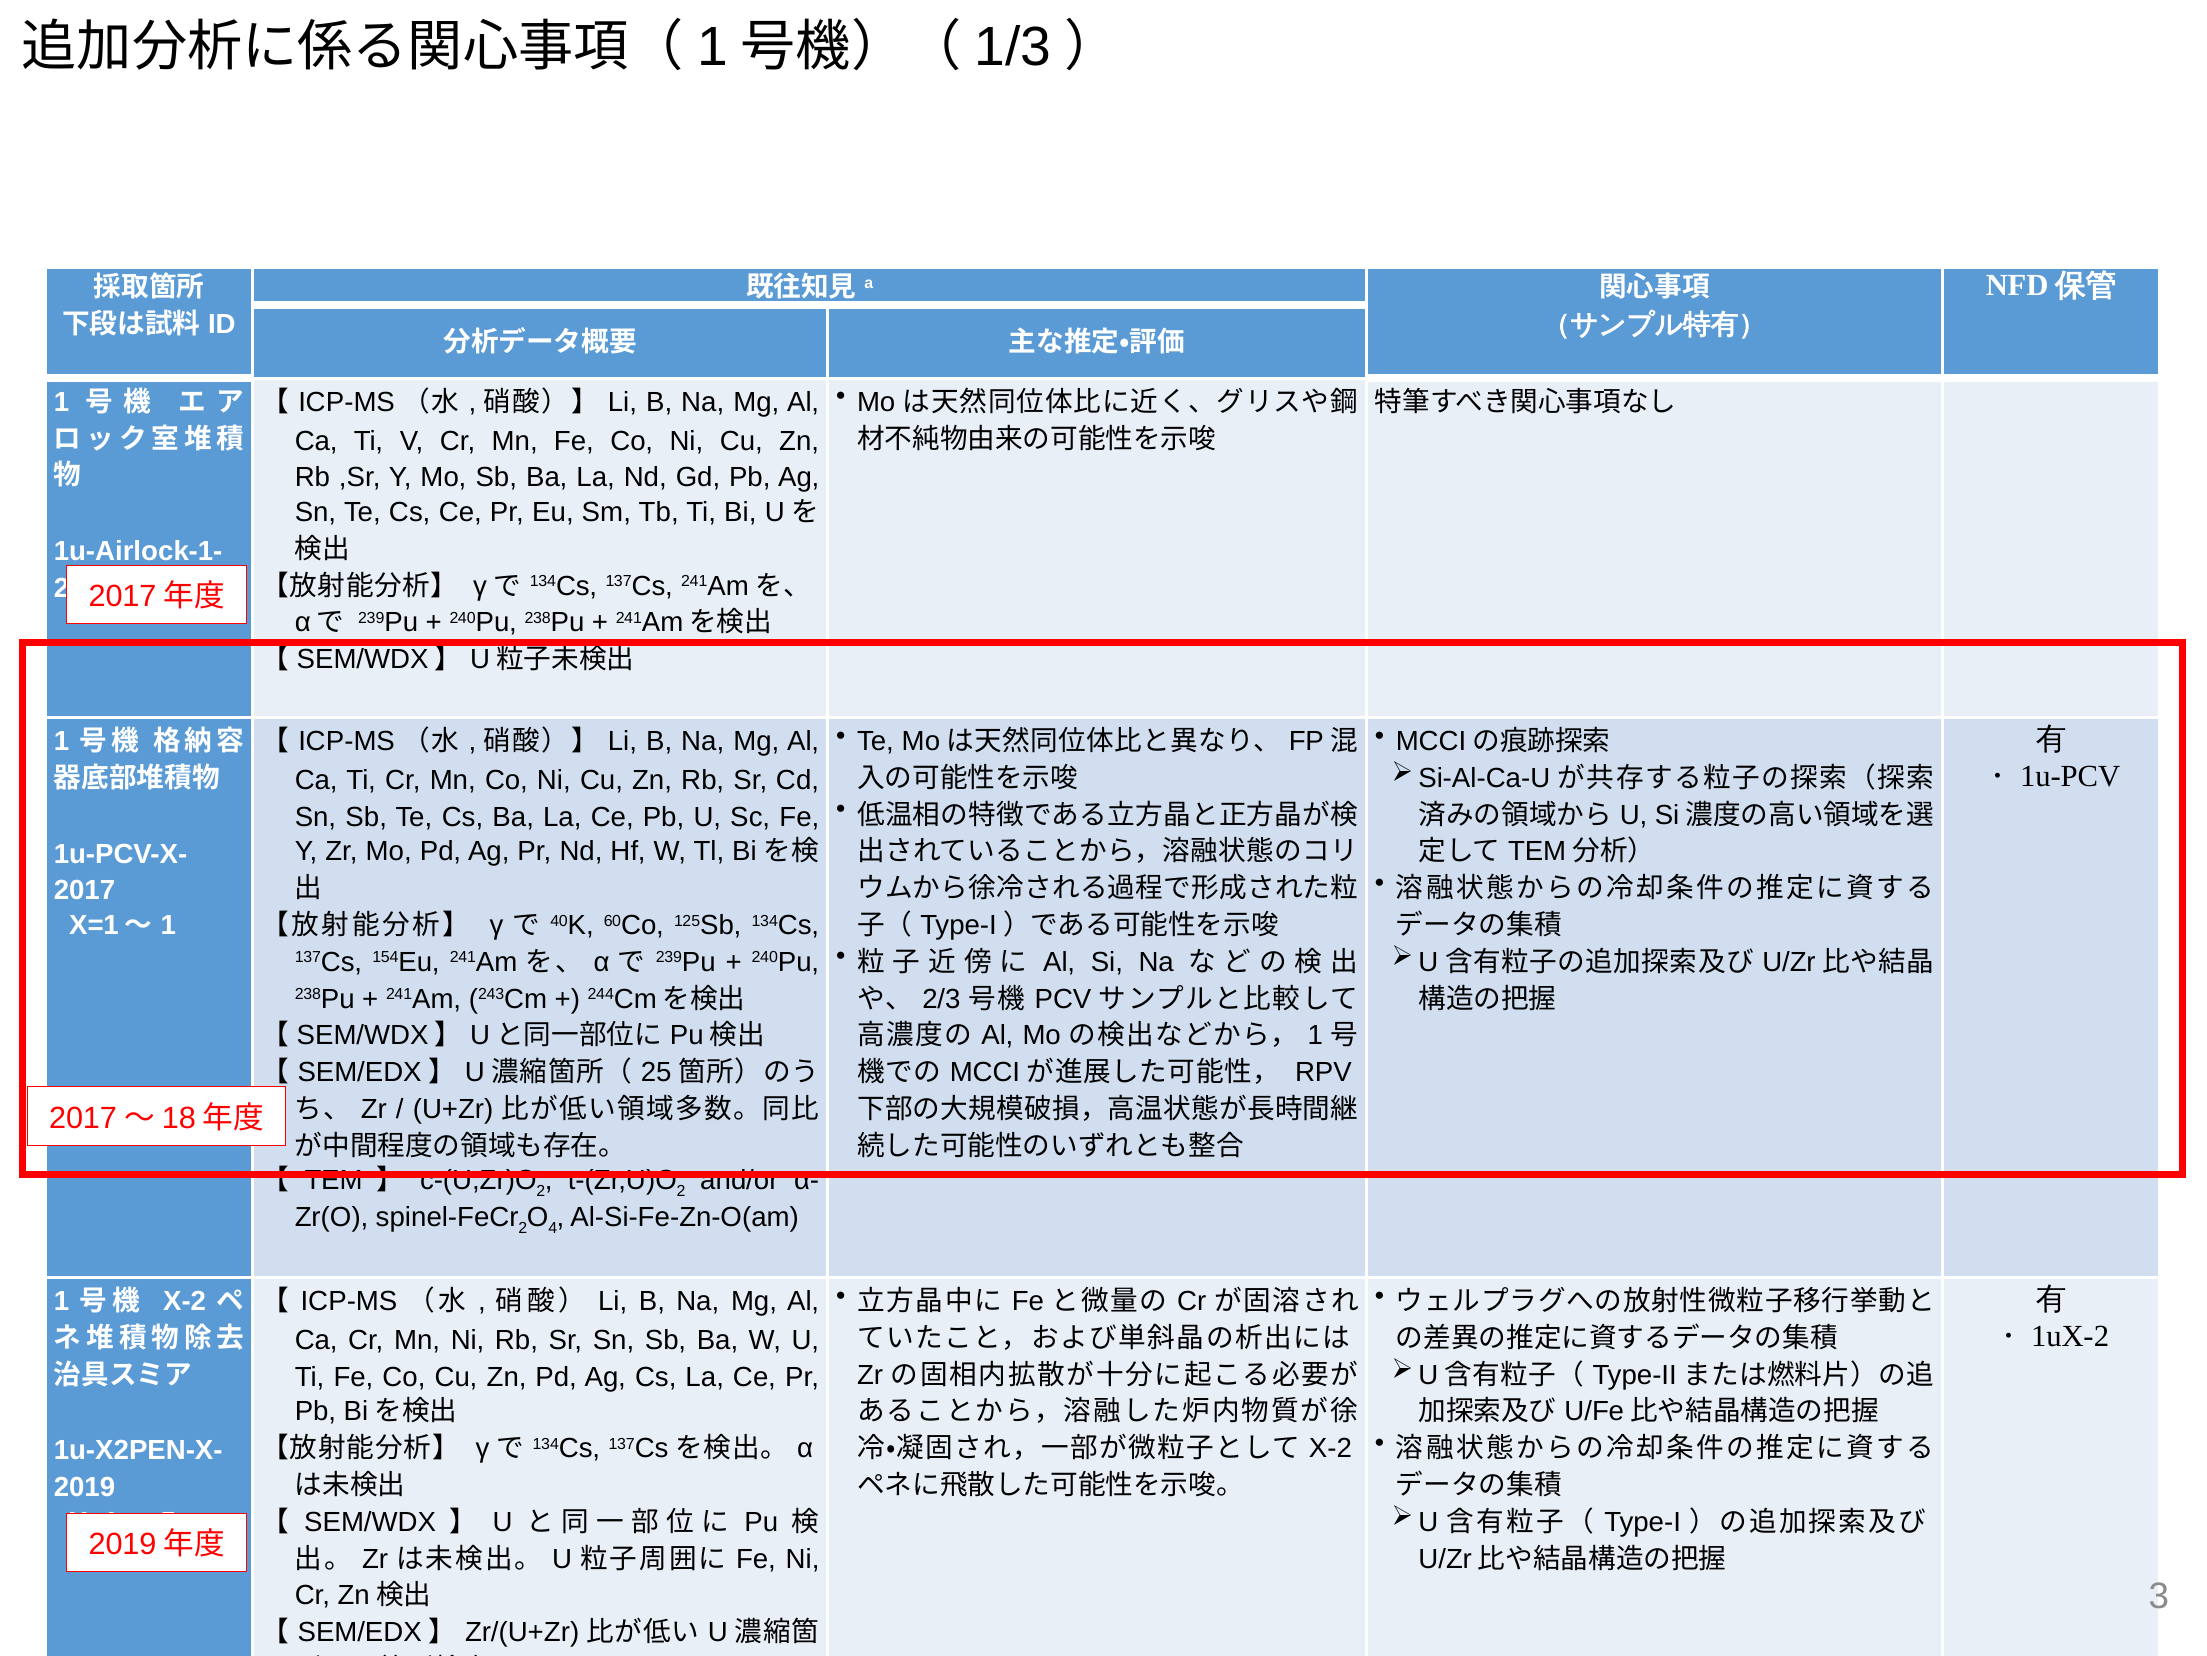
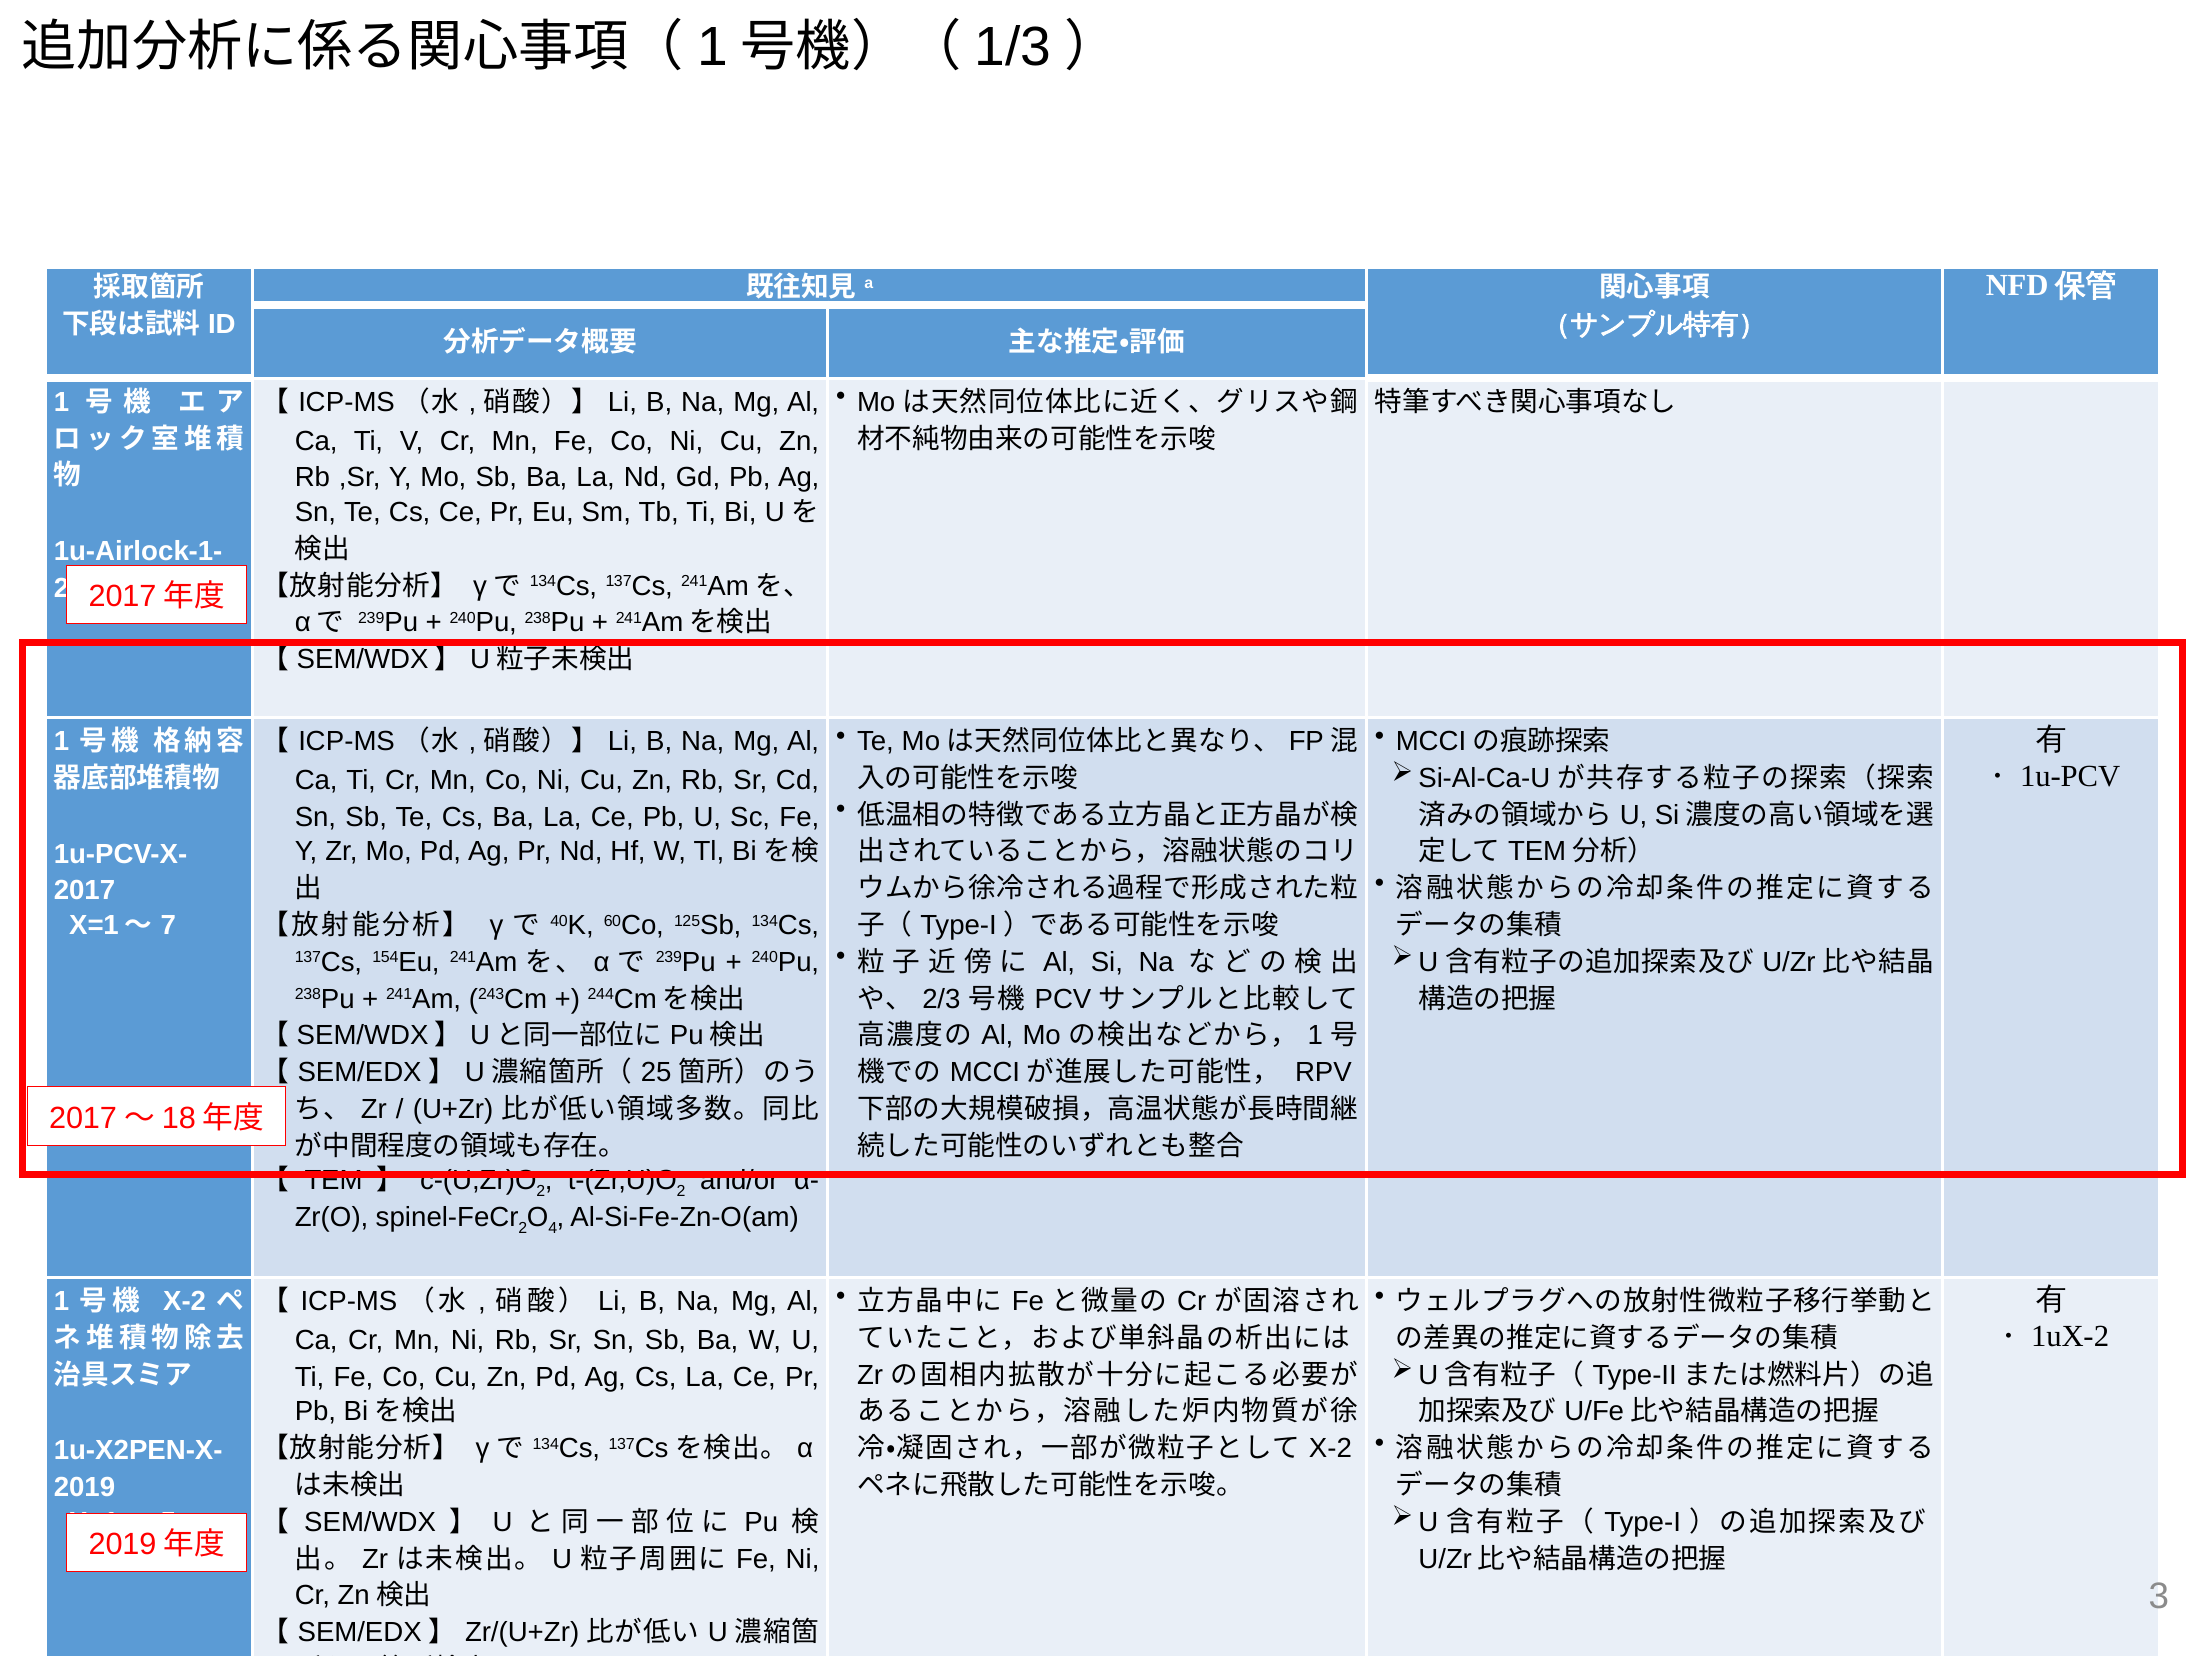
1: 1 -> 7 (168, 925)
